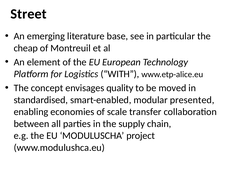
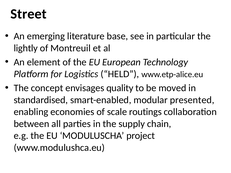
cheap: cheap -> lightly (26, 48)
WITH: WITH -> HELD (120, 74)
transfer: transfer -> routings (145, 112)
